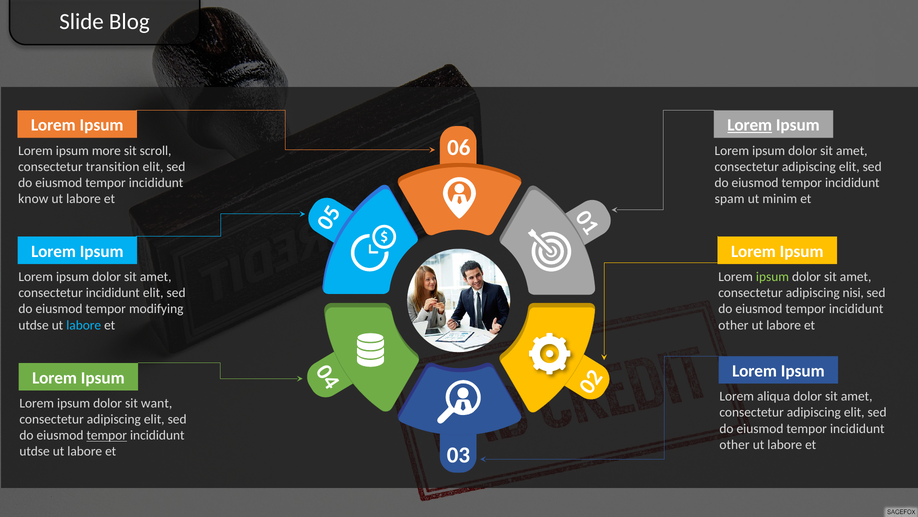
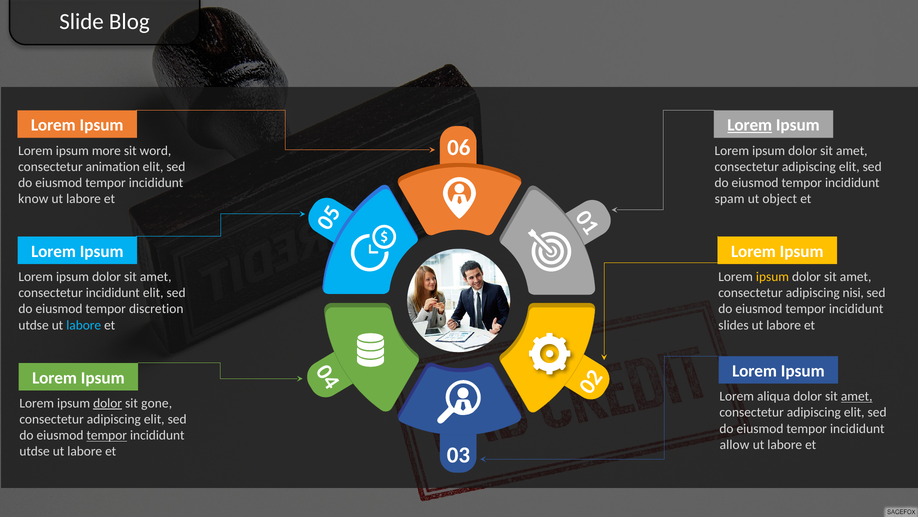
scroll: scroll -> word (156, 150)
transition: transition -> animation (113, 167)
minim: minim -> object (780, 199)
ipsum colour: light green -> yellow (772, 277)
modifying: modifying -> discretion (156, 309)
other: other -> slides (733, 325)
amet underline: none -> present (857, 396)
dolor underline: none -> present (108, 403)
want: want -> gone (157, 403)
other: other -> allow (734, 444)
